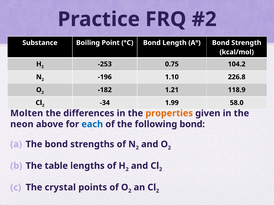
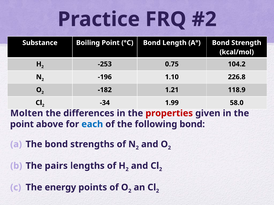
properties colour: orange -> red (169, 114)
neon: neon -> point (22, 124)
table: table -> pairs (56, 166)
crystal: crystal -> energy (60, 188)
